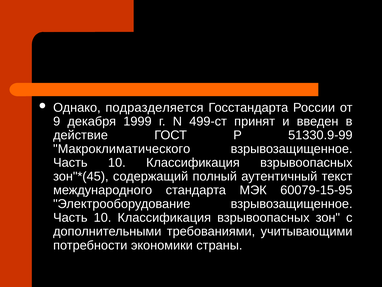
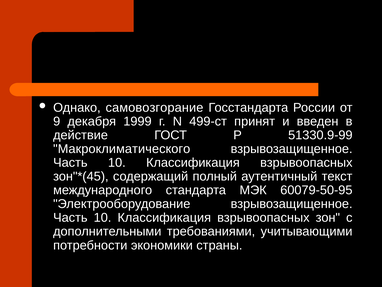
подразделяется: подразделяется -> самовозгорание (154, 107)
60079-15-95: 60079-15-95 -> 60079-50-95 (316, 190)
